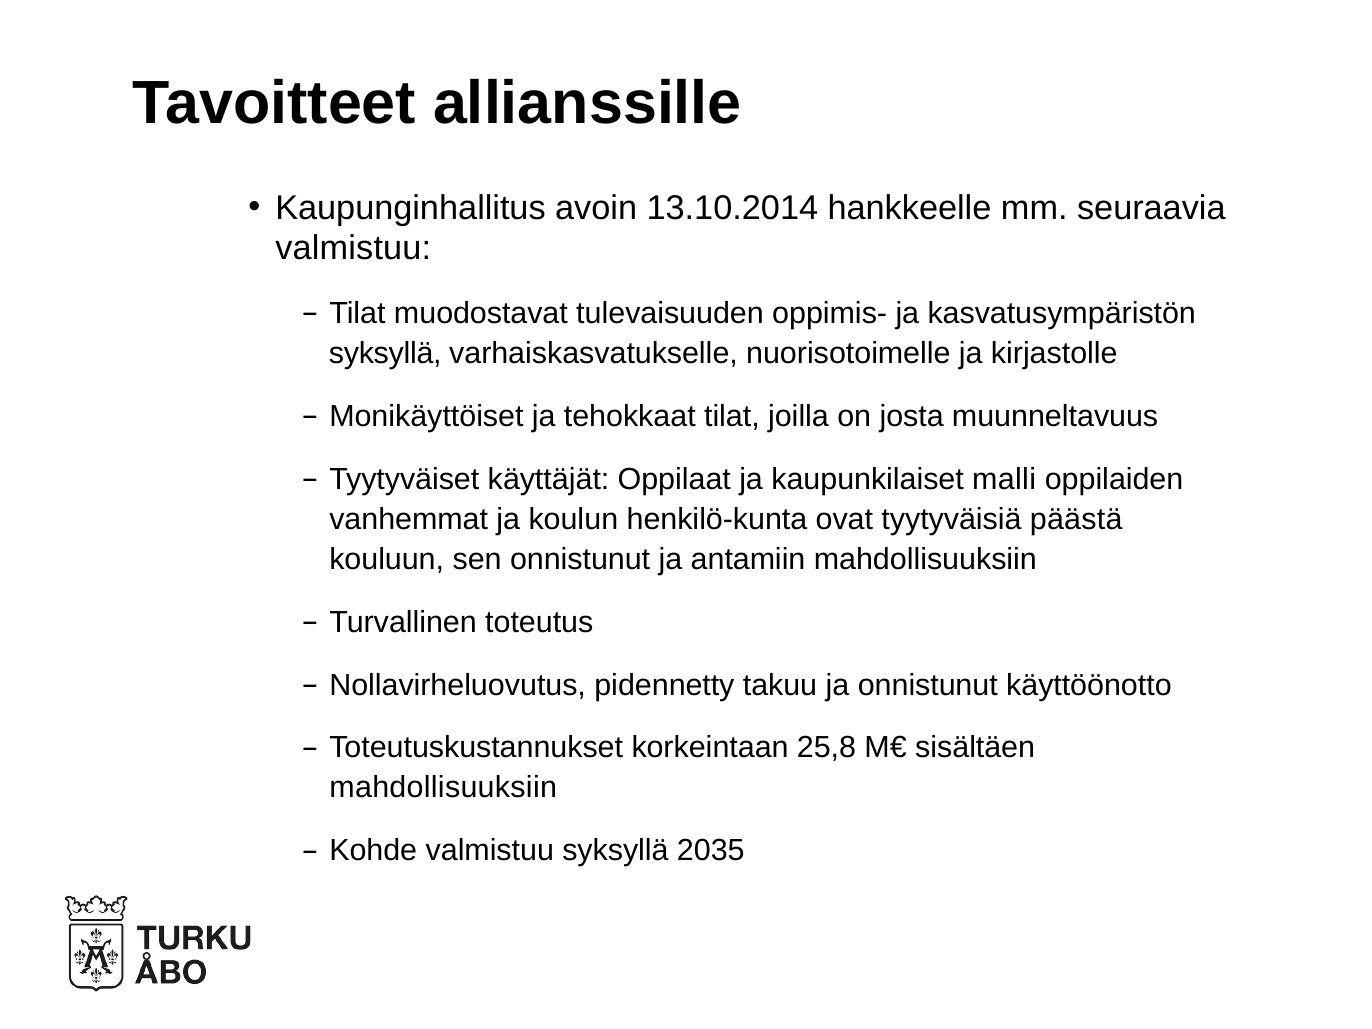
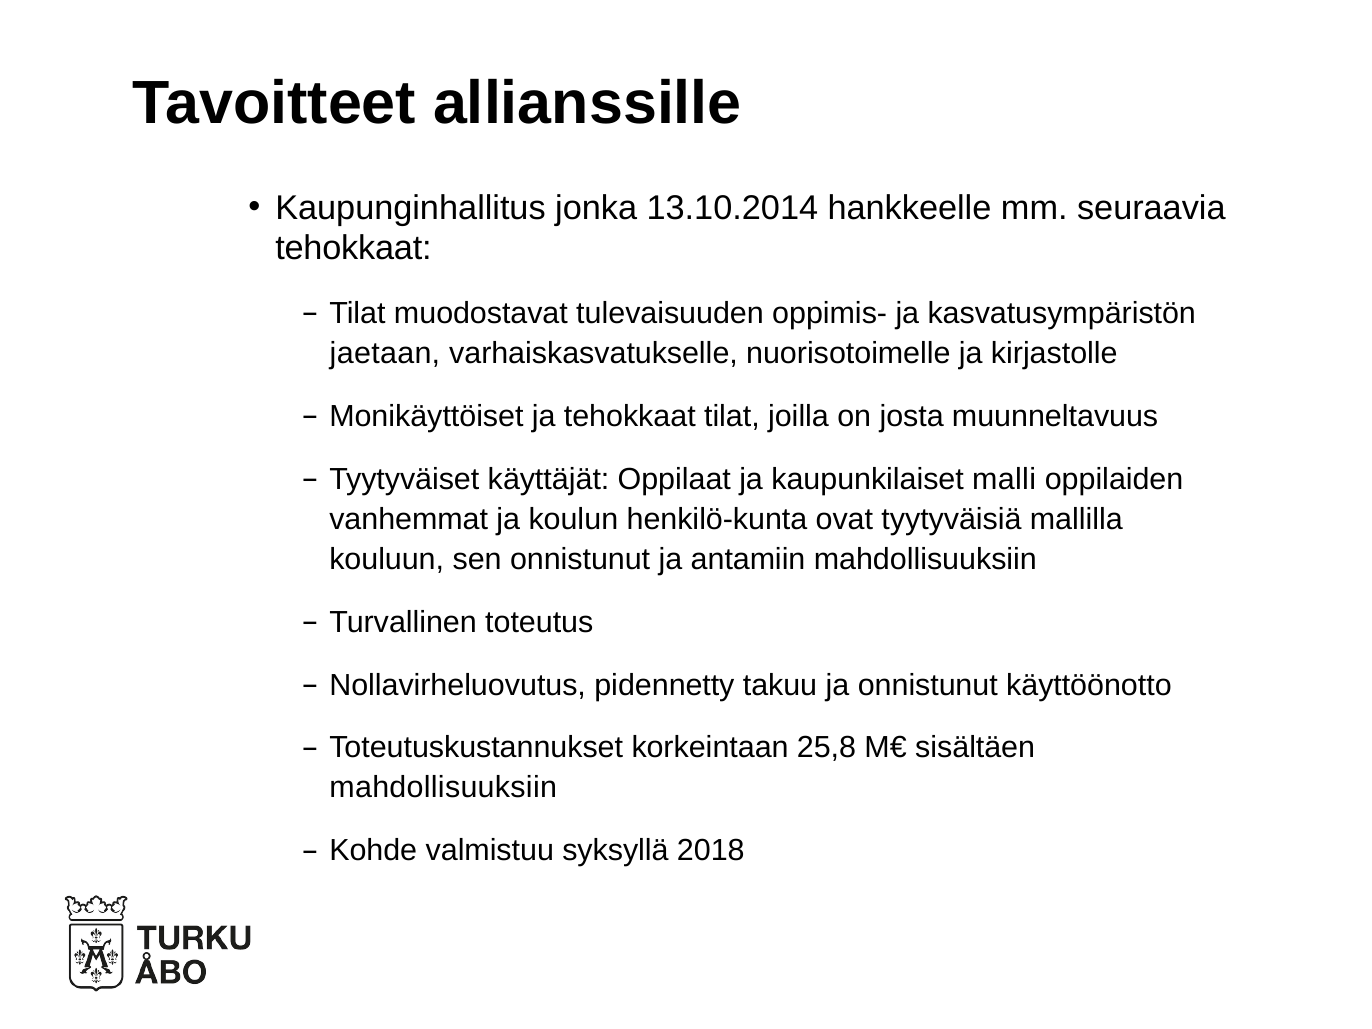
avoin: avoin -> jonka (596, 208)
valmistuu: valmistuu -> tehokkaat (353, 248)
syksyllä: syksyllä -> jaetaan (385, 353)
päästä: päästä -> mallilla (1076, 519)
2035: 2035 -> 2018 (711, 851)
